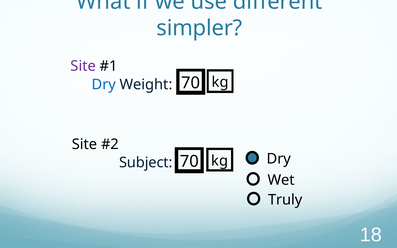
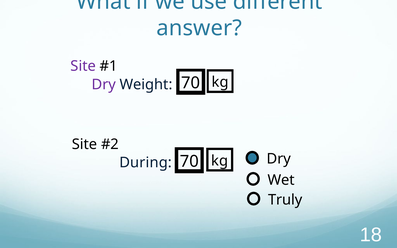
simpler: simpler -> answer (199, 28)
Dry colour: blue -> purple (104, 85)
Subject: Subject -> During (146, 163)
